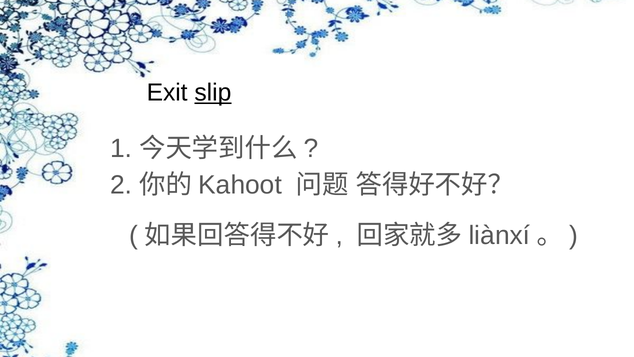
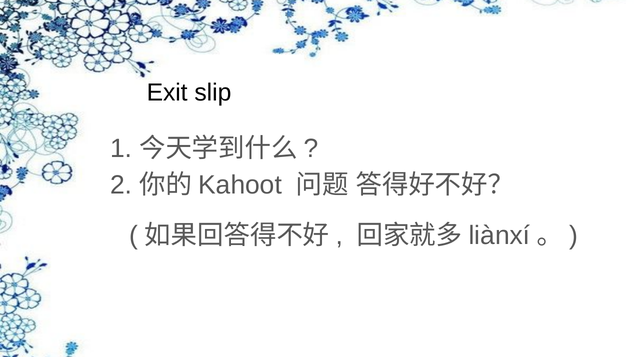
slip underline: present -> none (213, 93)
